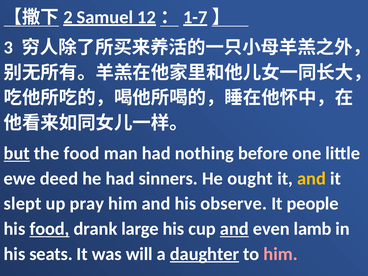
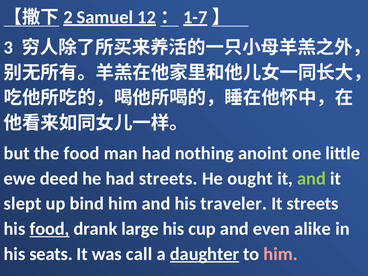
but underline: present -> none (17, 153)
before: before -> anoint (263, 153)
had sinners: sinners -> streets (168, 178)
and colour: yellow -> light green (311, 178)
pray: pray -> bind (87, 204)
observe: observe -> traveler (234, 204)
It people: people -> streets (313, 204)
and underline: present -> none (234, 229)
lamb: lamb -> alike (312, 229)
will: will -> call (139, 254)
